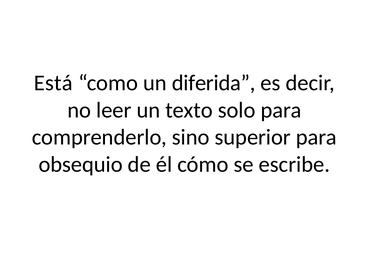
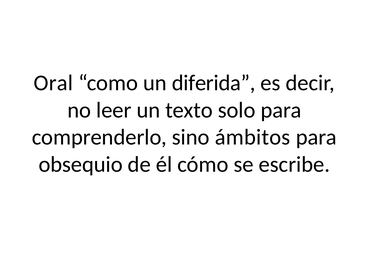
Está: Está -> Oral (53, 83)
superior: superior -> ámbitos (253, 137)
